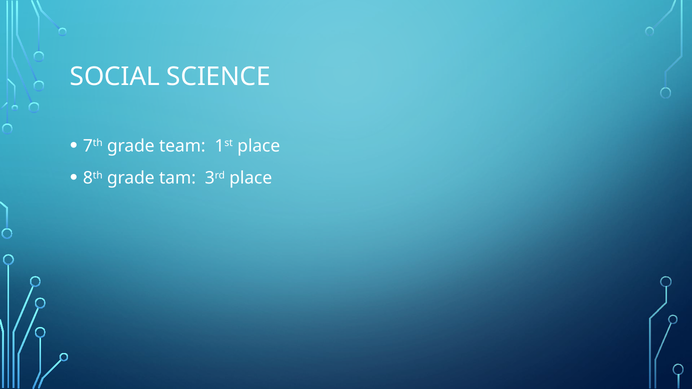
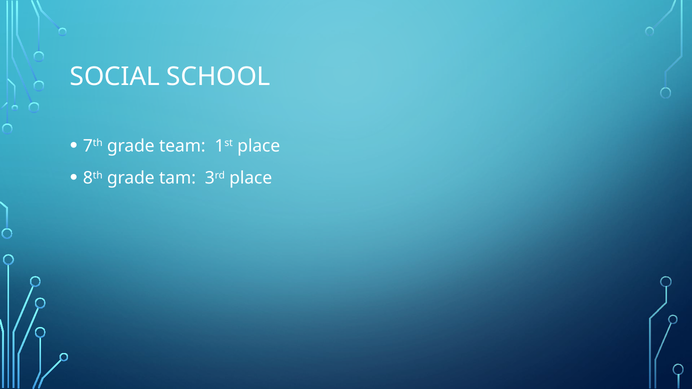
SCIENCE: SCIENCE -> SCHOOL (218, 77)
